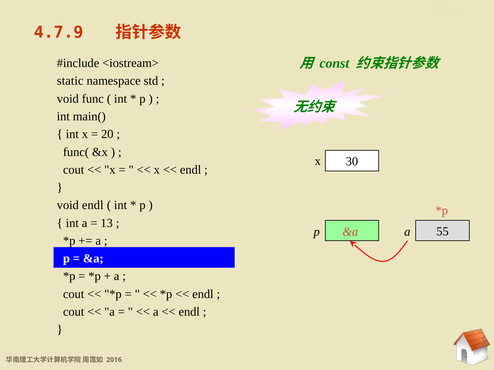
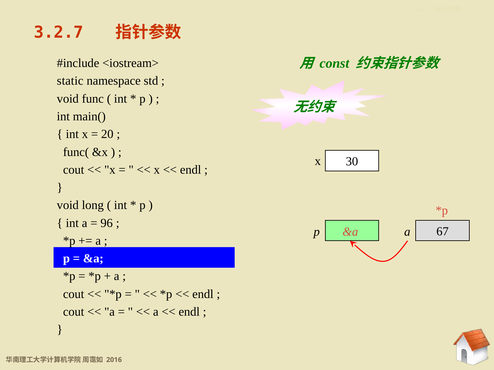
4.7.9: 4.7.9 -> 3.2.7 (59, 32)
void endl: endl -> long (93, 205)
13: 13 -> 96 (107, 223)
55: 55 -> 67 (443, 232)
